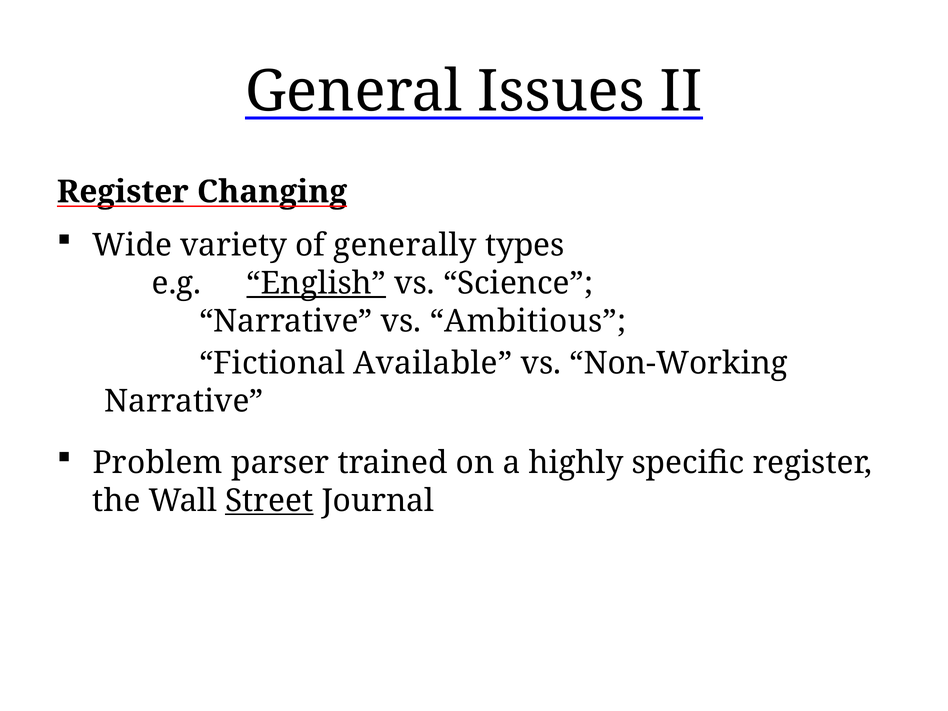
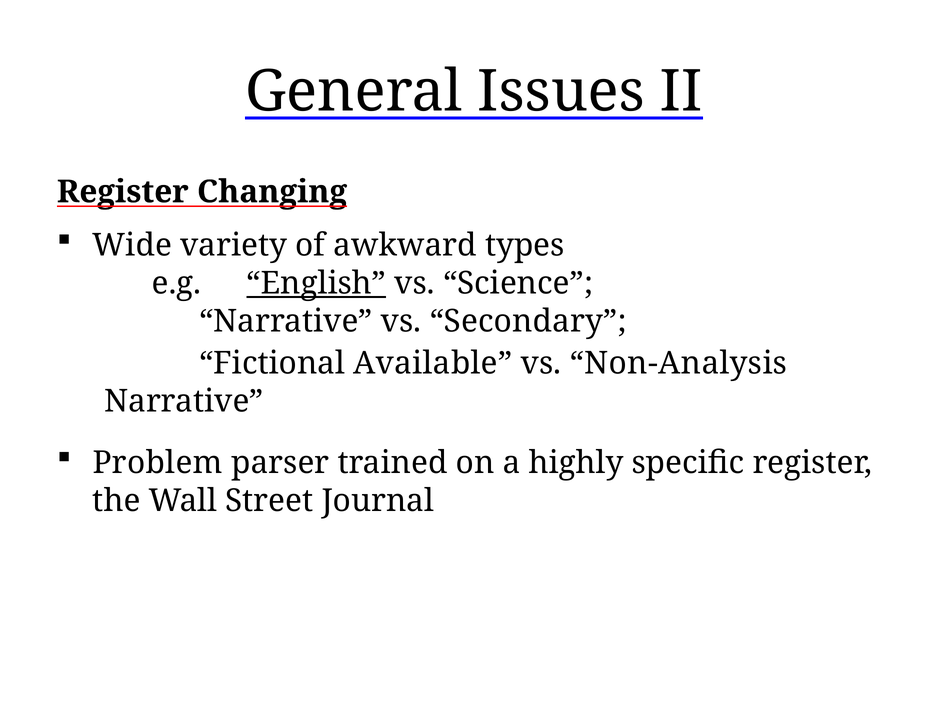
generally: generally -> awkward (405, 246)
Ambitious: Ambitious -> Secondary (528, 321)
Non-Working: Non-Working -> Non-Analysis (679, 363)
Street underline: present -> none (269, 501)
